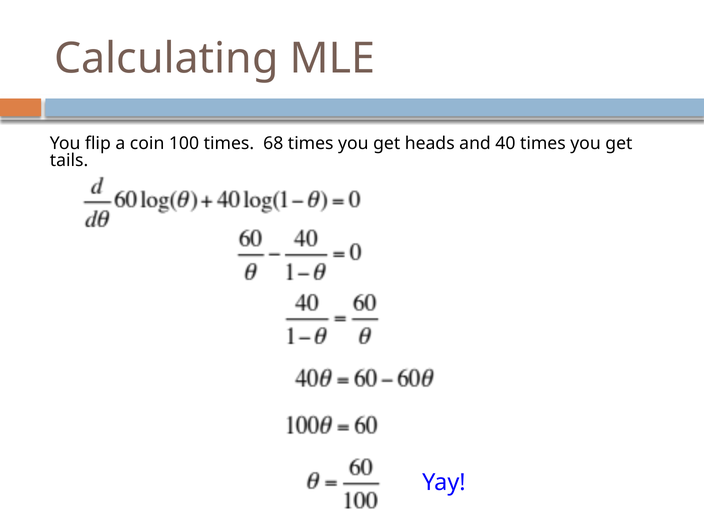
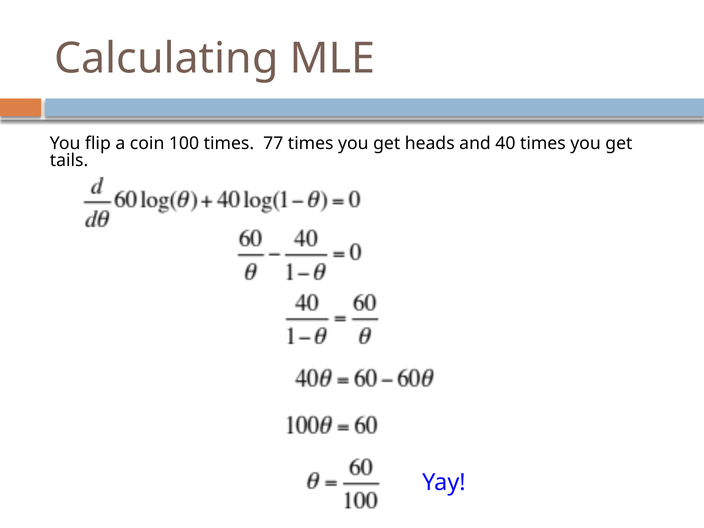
68: 68 -> 77 (273, 144)
